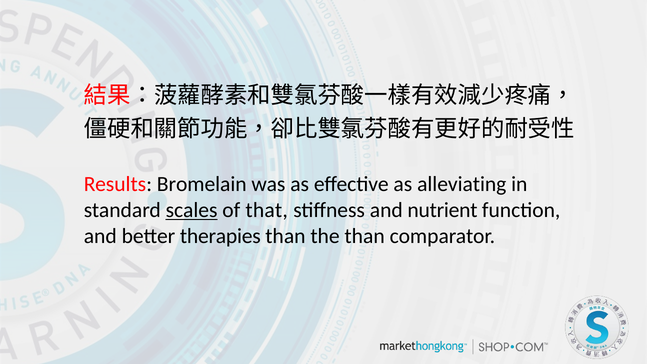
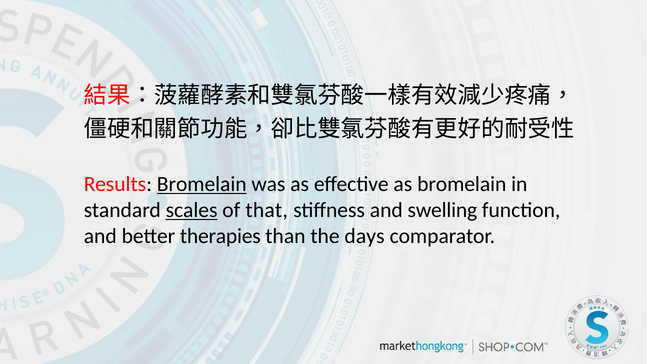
Bromelain underline: none -> present (202, 184)
as alleviating: alleviating -> bromelain (462, 184)
nutrient: nutrient -> swelling (442, 210)
the than: than -> days (365, 236)
